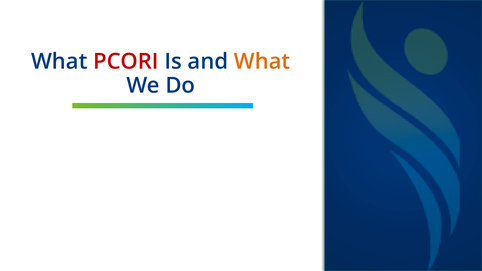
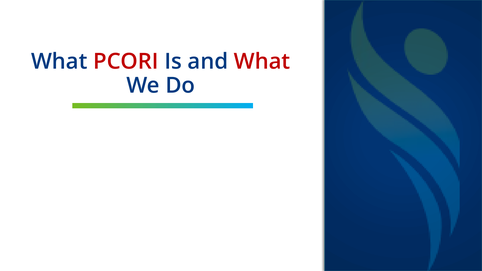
What colour: orange -> red (262, 62)
